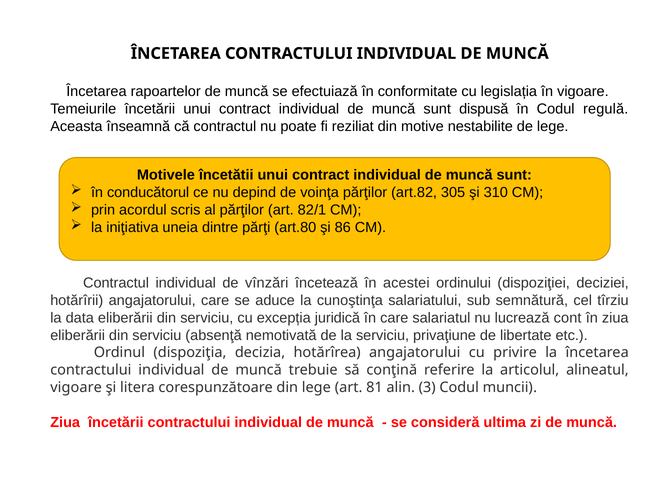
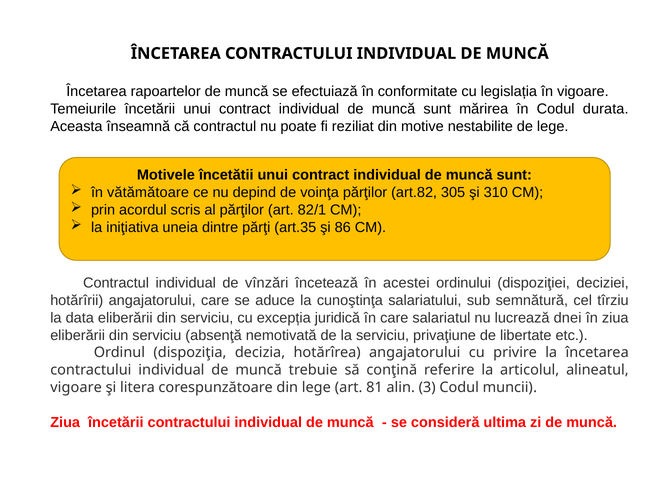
dispusă: dispusă -> mărirea (484, 109)
regulă: regulă -> durata (606, 109)
conducătorul: conducătorul -> vătămătoare (148, 193)
art.80: art.80 -> art.35 (295, 228)
cont: cont -> dnei (568, 318)
